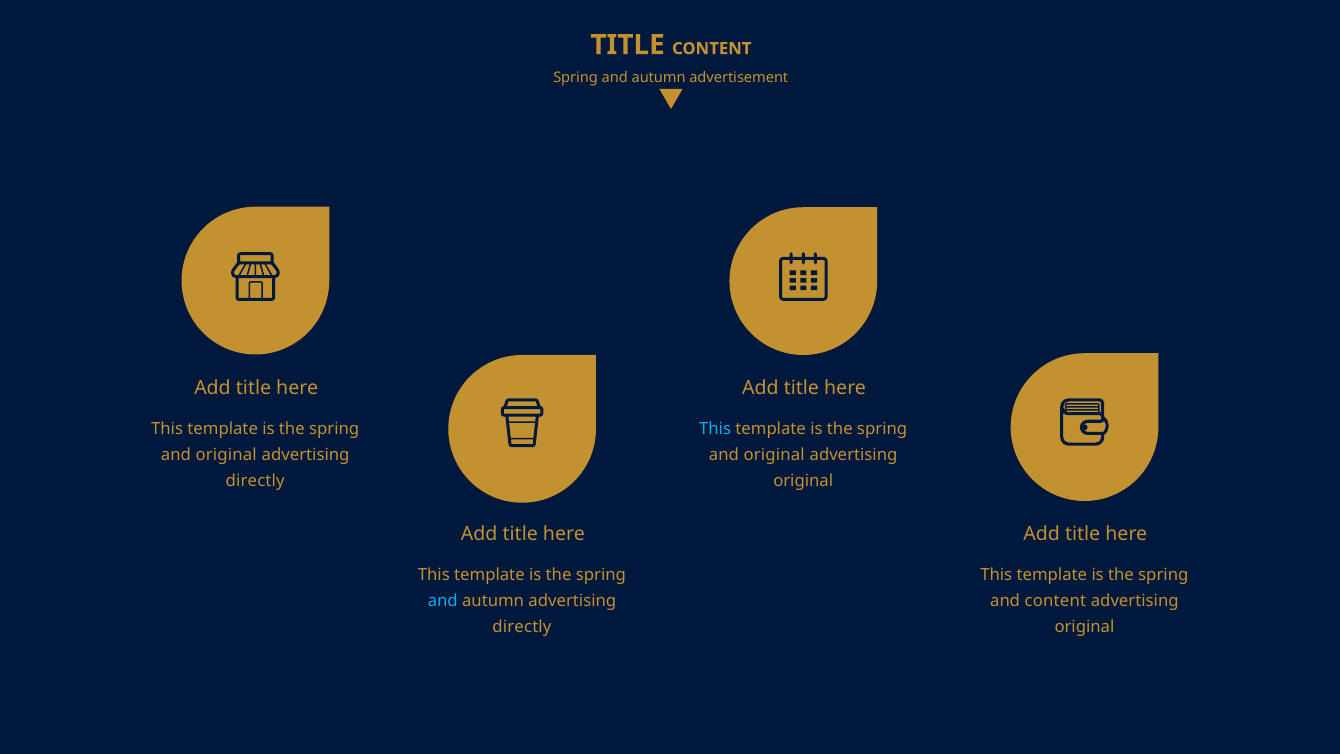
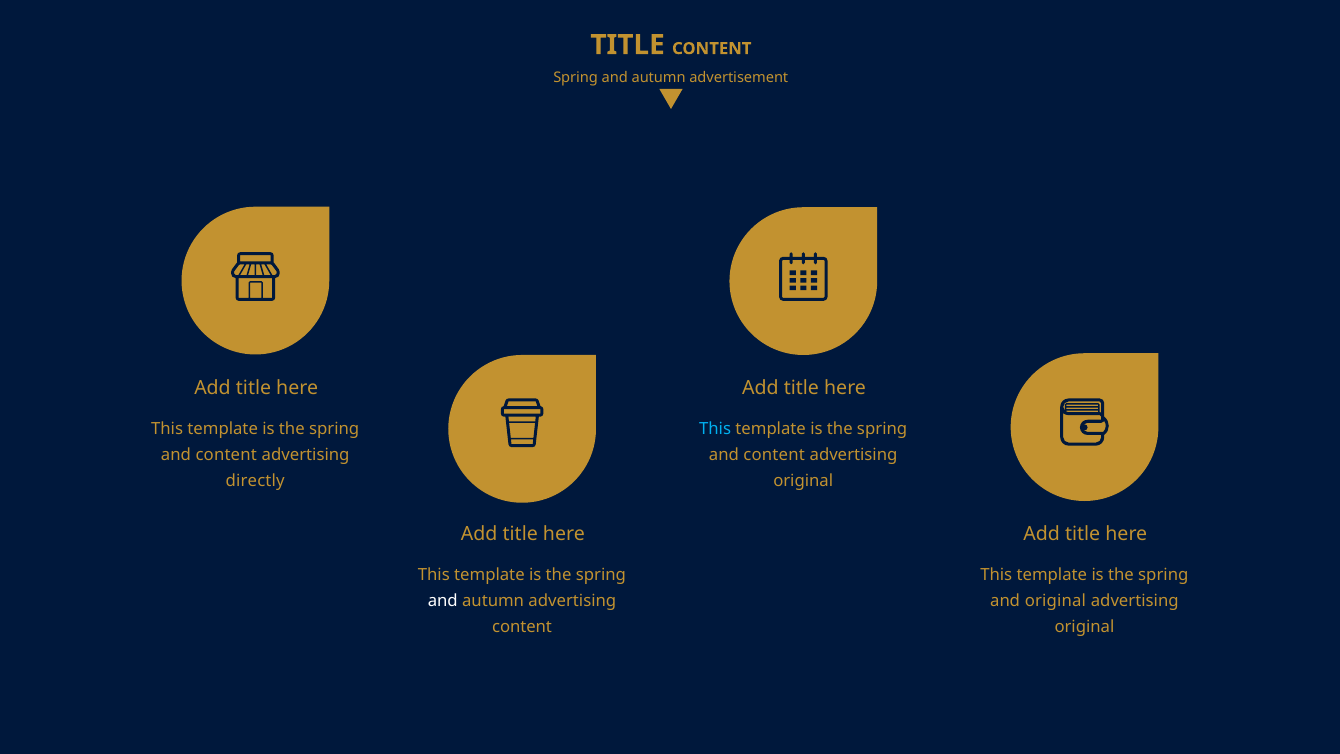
original: original -> content (226, 455)
original: original -> content (774, 455)
and colour: light blue -> white (443, 601)
and content: content -> original (1055, 601)
directly: directly -> content (522, 627)
